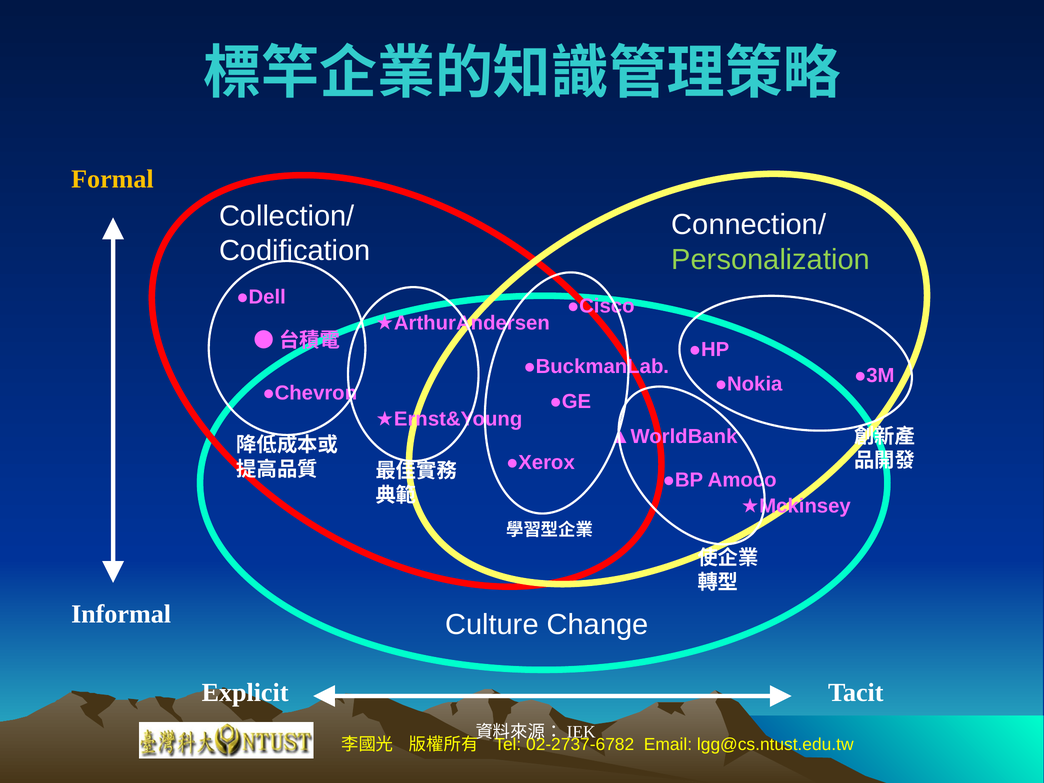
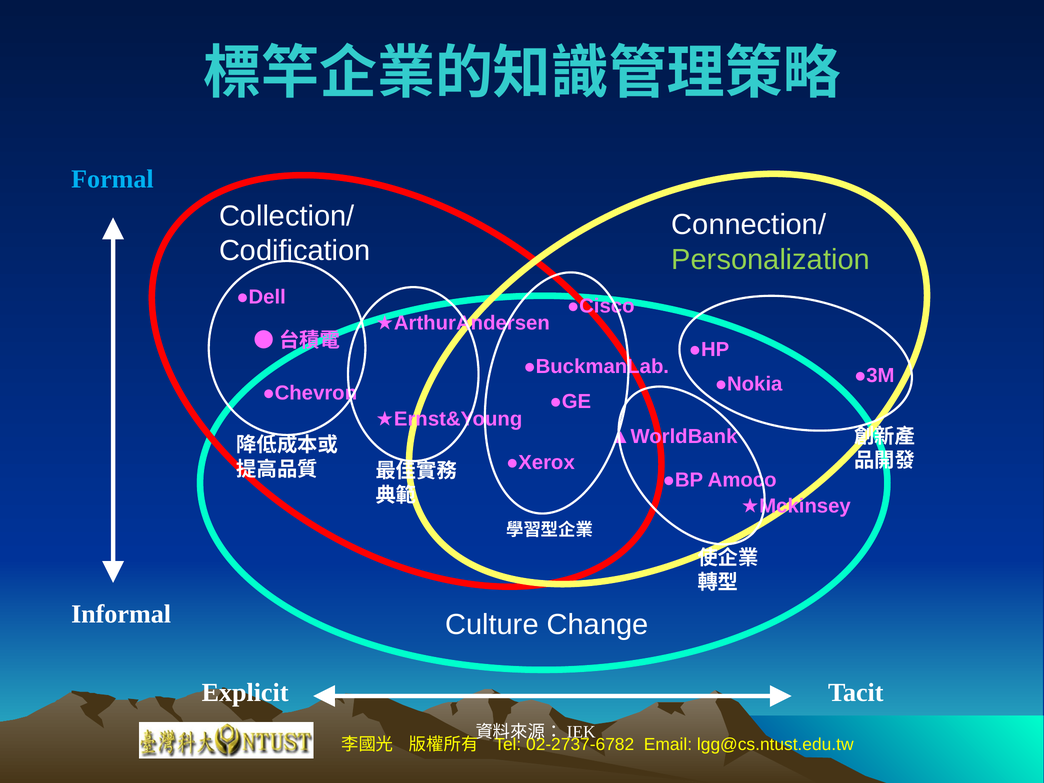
Formal colour: yellow -> light blue (112, 179)
